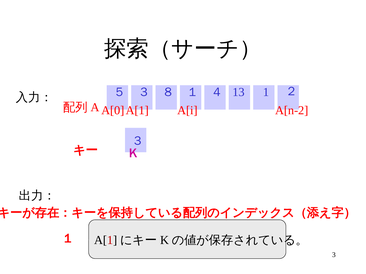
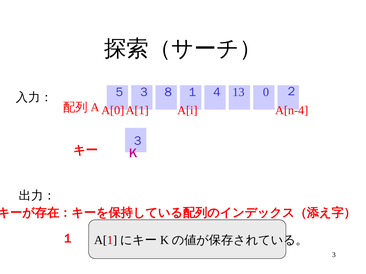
1: 1 -> 0 (266, 92)
A[n-2: A[n-2 -> A[n-4 (292, 111)
